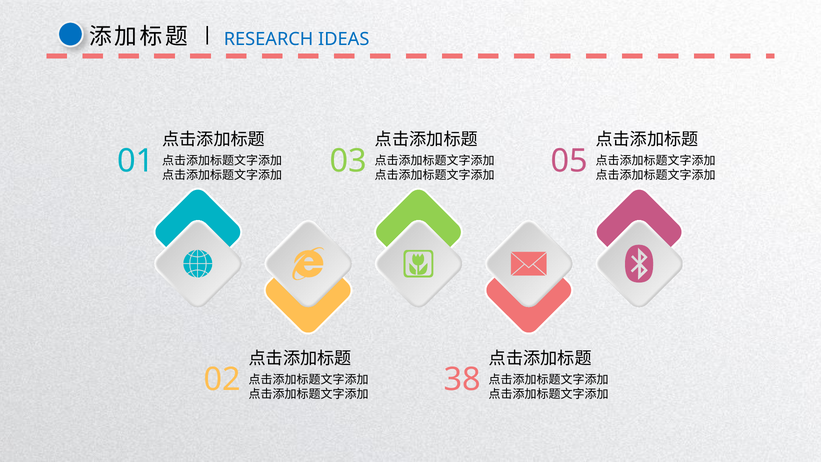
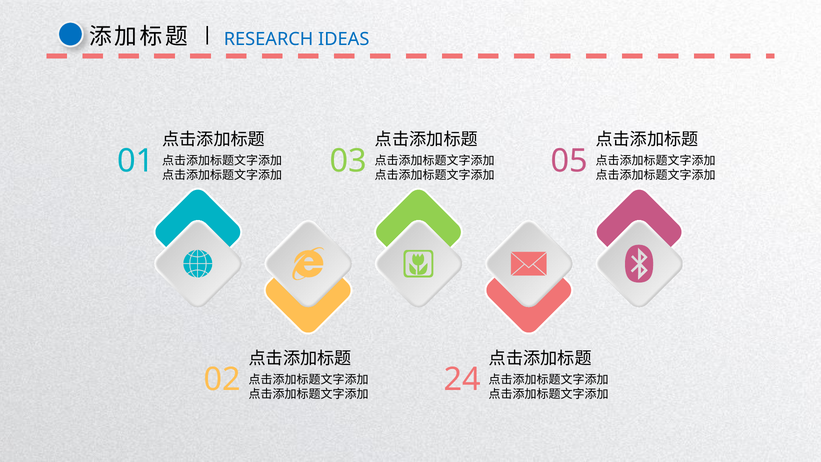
38: 38 -> 24 (462, 380)
